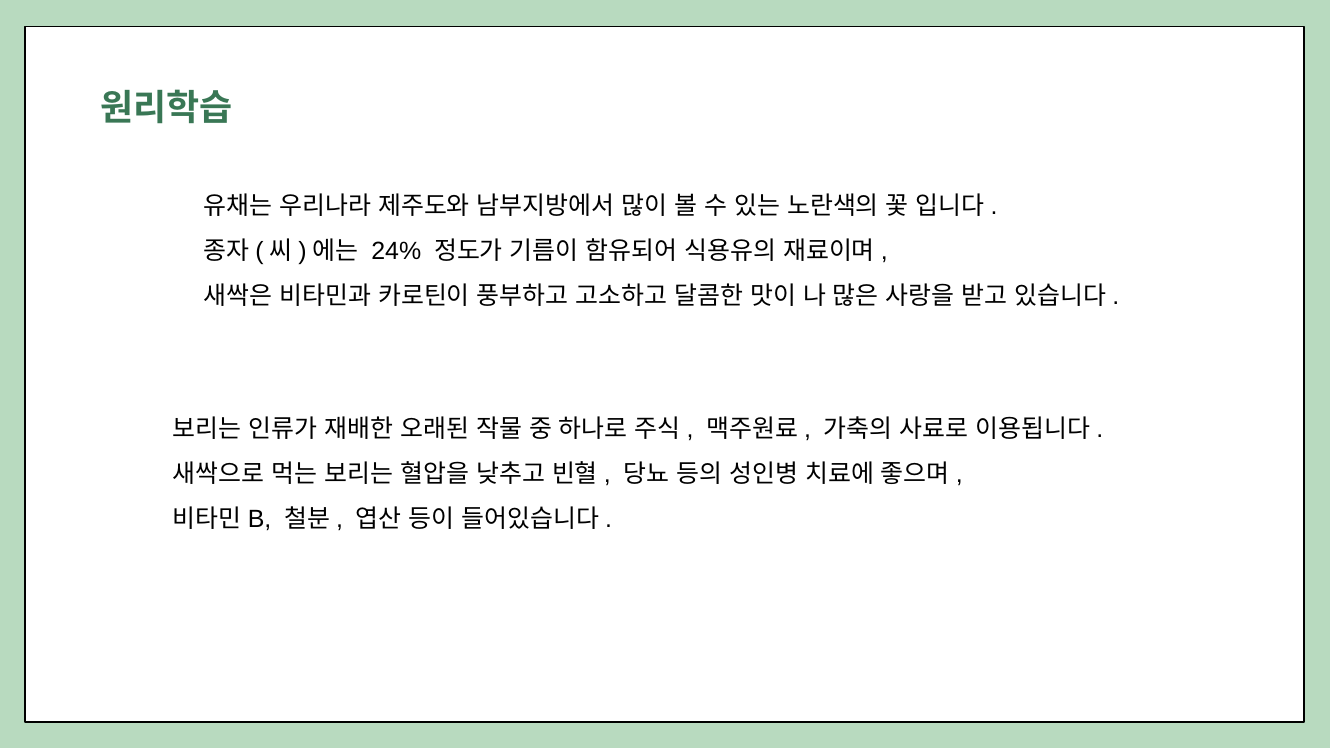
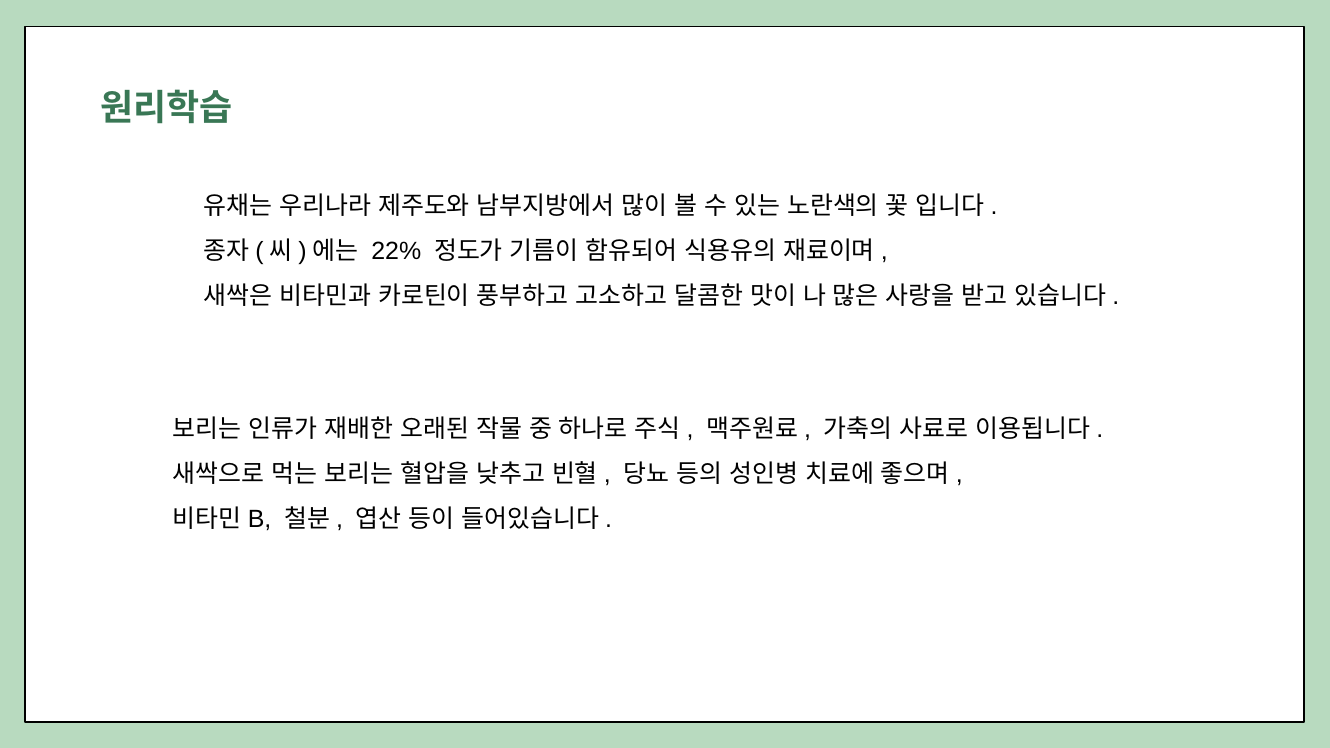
24%: 24% -> 22% (396, 251)
